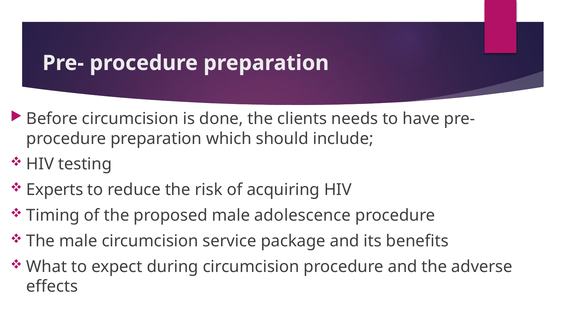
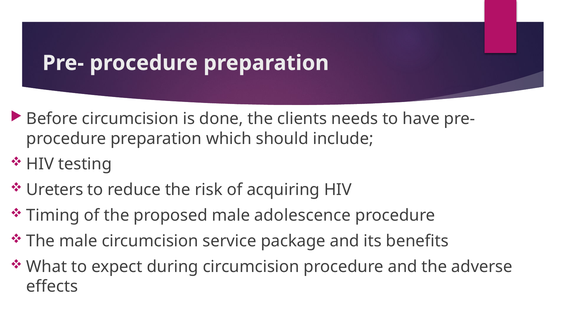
Experts: Experts -> Ureters (55, 190)
